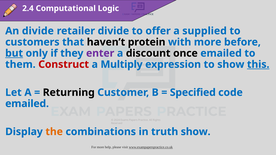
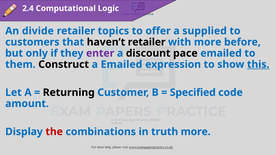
retailer divide: divide -> topics (113, 31)
haven’t protein: protein -> retailer (147, 42)
but underline: present -> none (14, 53)
once: once -> pace (185, 53)
Construct colour: red -> black (64, 64)
a Multiply: Multiply -> Emailed (121, 64)
emailed: emailed -> amount (27, 104)
the colour: orange -> red (54, 132)
truth show: show -> more (196, 132)
